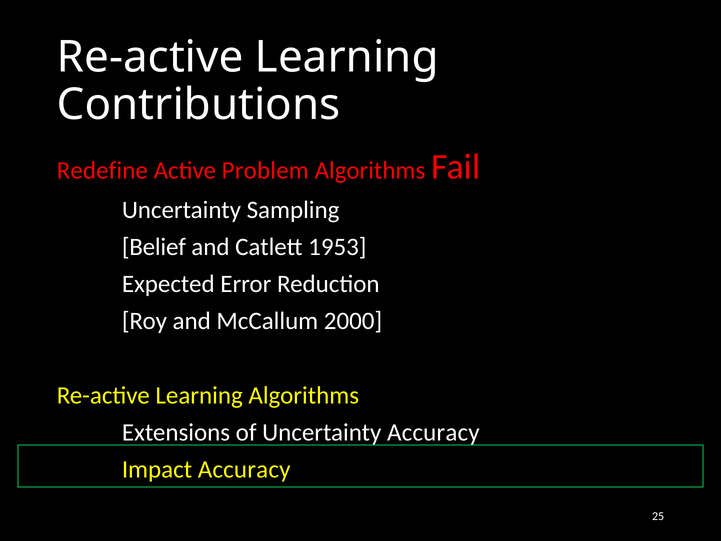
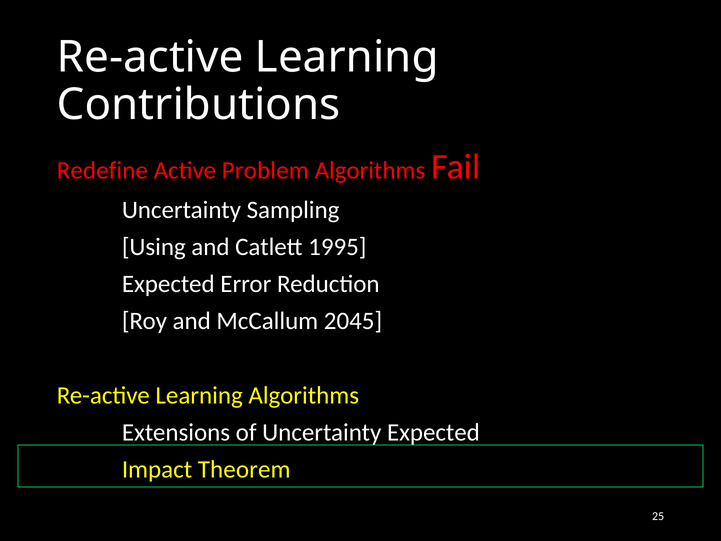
Belief: Belief -> Using (154, 247)
1953: 1953 -> 1995 (337, 247)
2000: 2000 -> 2045 (353, 321)
Uncertainty Accuracy: Accuracy -> Expected (433, 432)
Impact Accuracy: Accuracy -> Theorem (244, 469)
